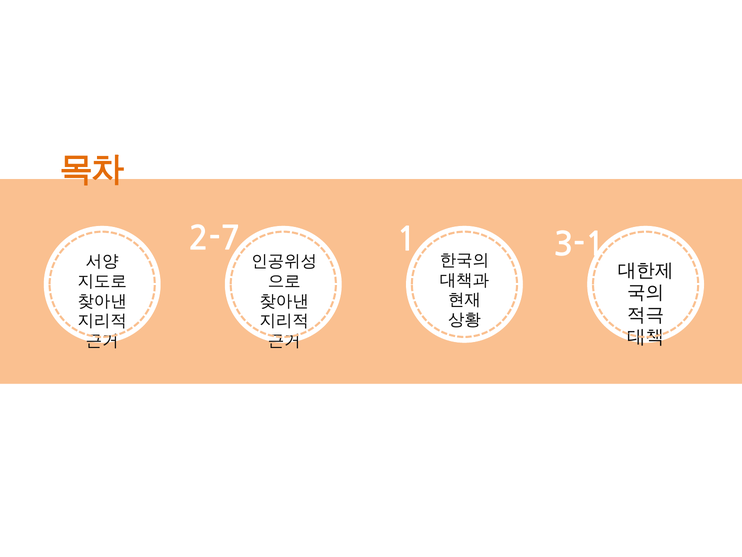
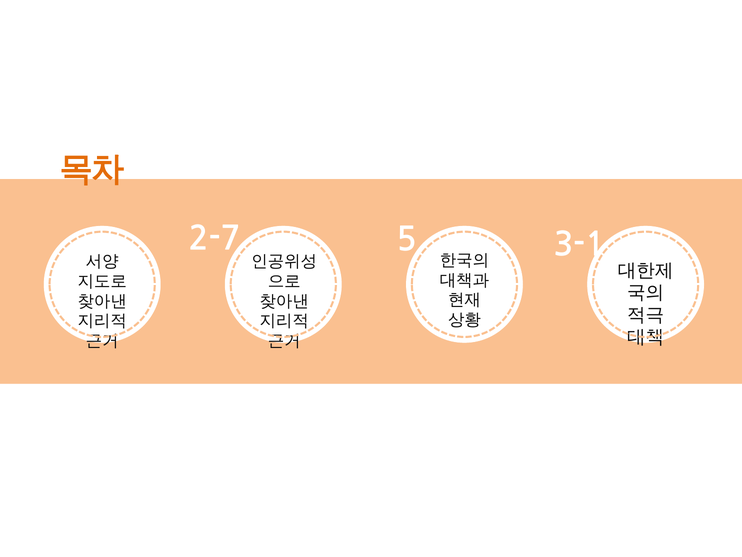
1: 1 -> 5 (407, 240)
